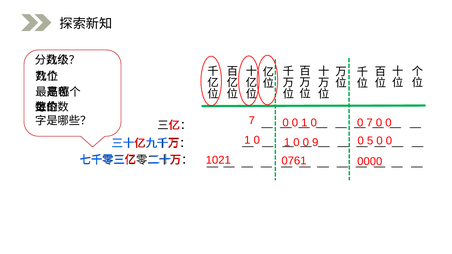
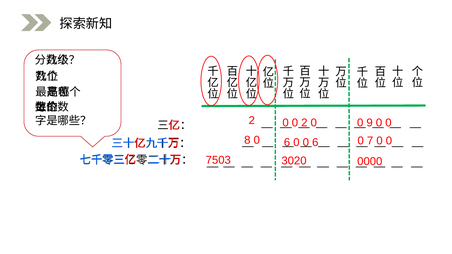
7: 7 -> 2 (252, 121)
0 1: 1 -> 2 (304, 123)
0 7: 7 -> 9 (370, 123)
1: 1 -> 6 (287, 142)
0 9: 9 -> 6 (315, 142)
5: 5 -> 7 (370, 141)
1: 1 -> 8 (247, 140)
1021: 1021 -> 7503 (218, 160)
0761: 0761 -> 3020 (294, 161)
